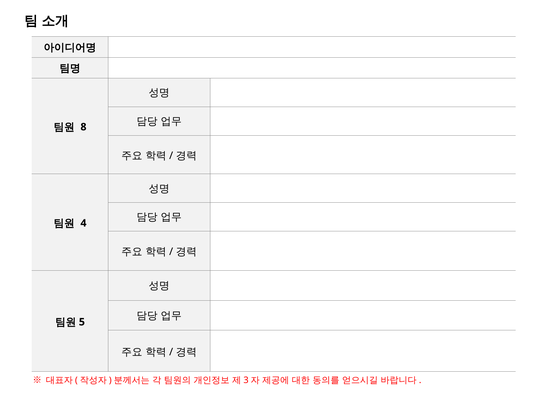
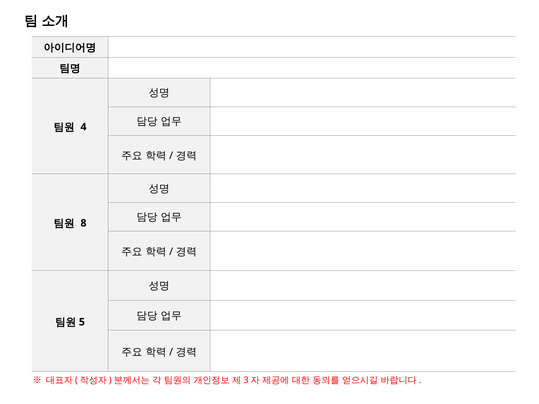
8: 8 -> 4 (83, 127)
4: 4 -> 8 (83, 223)
